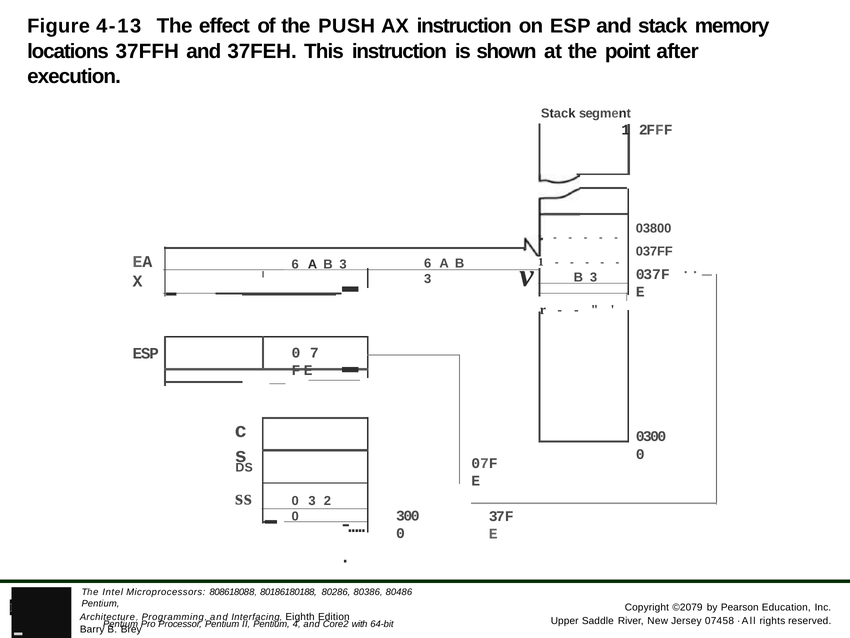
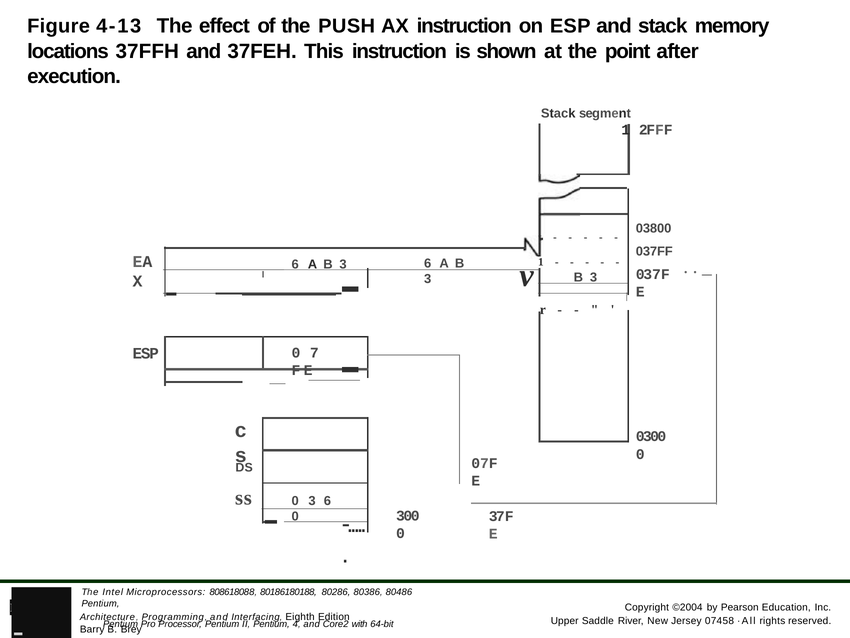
0 3 2: 2 -> 6 (327, 501)
©2079: ©2079 -> ©2004 (688, 607)
